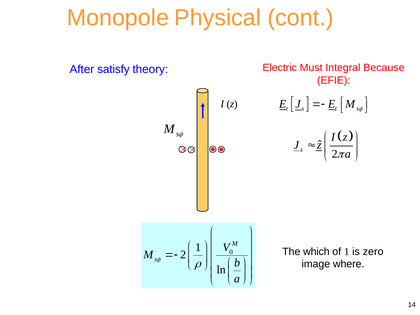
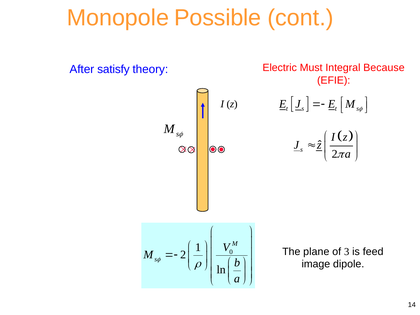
Physical: Physical -> Possible (218, 18)
which: which -> plane (316, 252)
of 1: 1 -> 3 (347, 252)
zero: zero -> feed (373, 252)
where: where -> dipole (349, 264)
